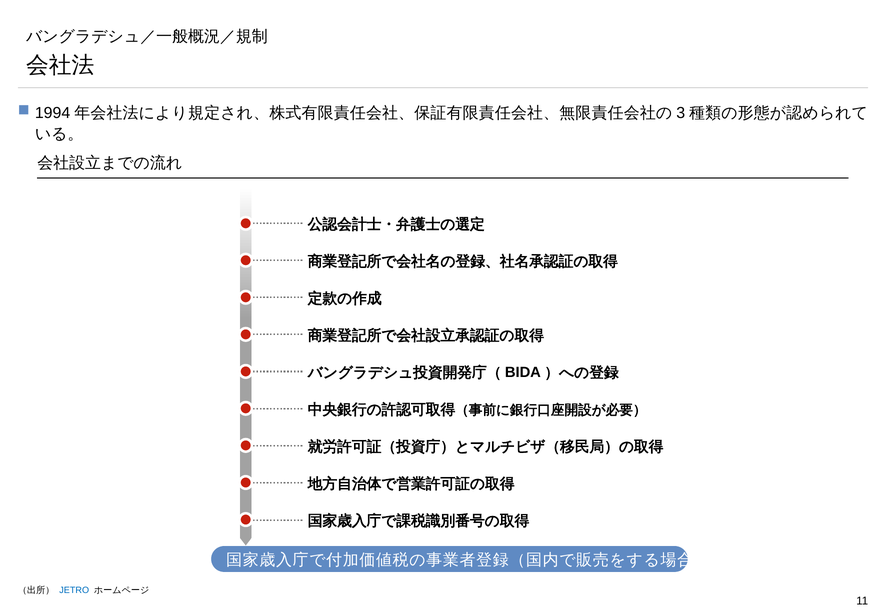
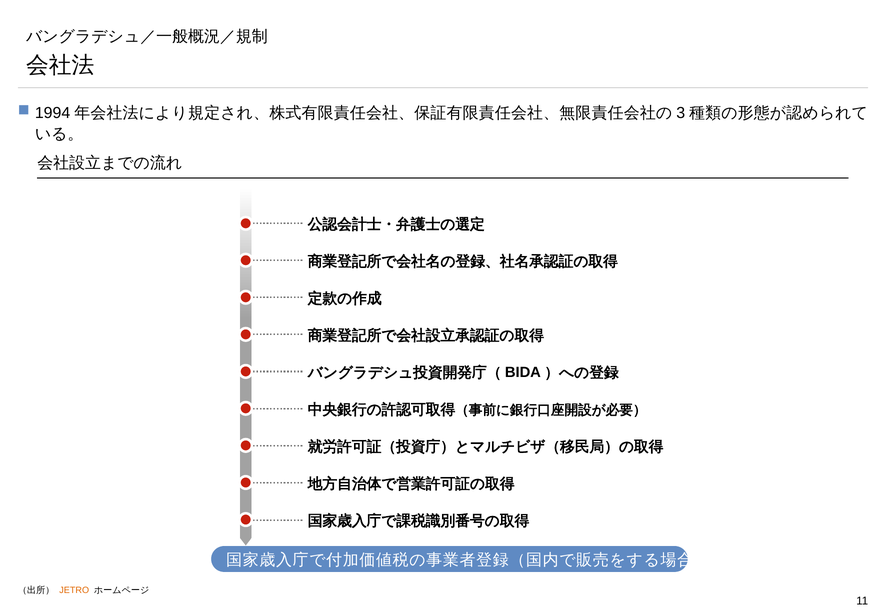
JETRO colour: blue -> orange (74, 590)
